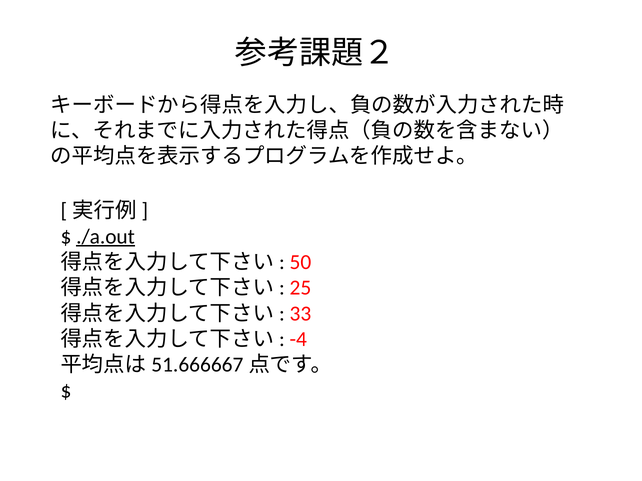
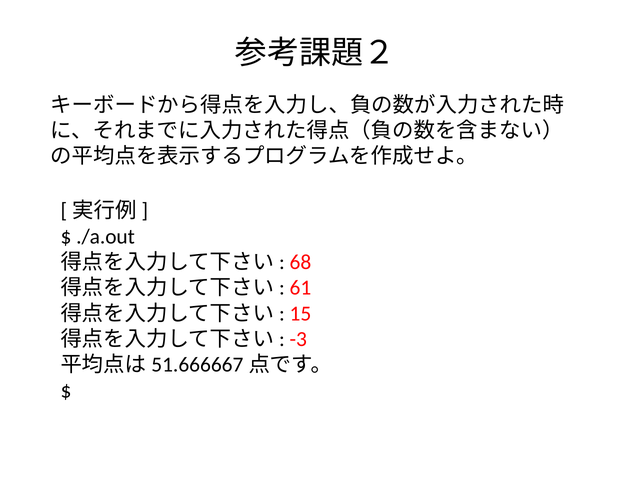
./a.out underline: present -> none (106, 237)
50: 50 -> 68 (300, 262)
25: 25 -> 61 (300, 288)
33: 33 -> 15 (300, 314)
-4: -4 -> -3 (298, 340)
